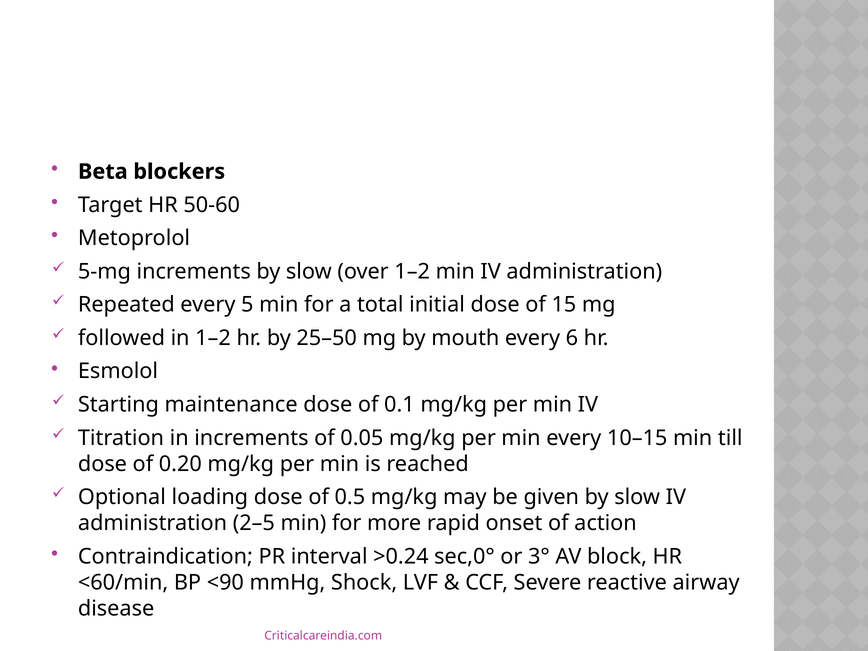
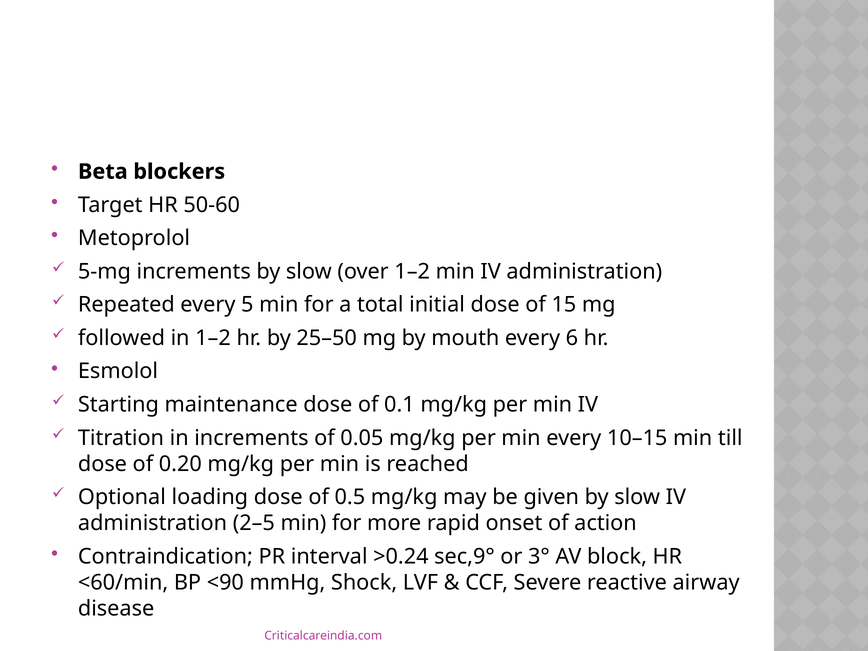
sec,0°: sec,0° -> sec,9° (464, 557)
